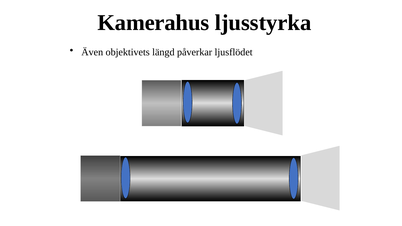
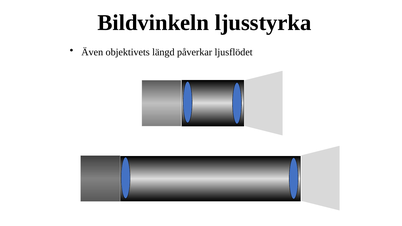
Kamerahus: Kamerahus -> Bildvinkeln (153, 23)
